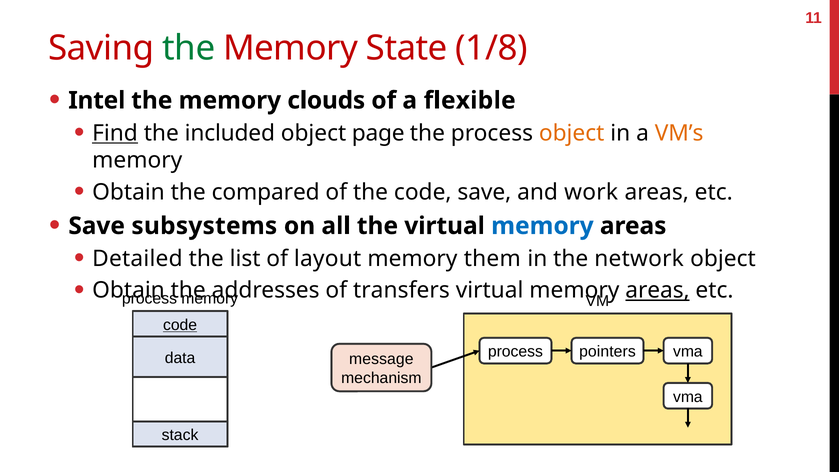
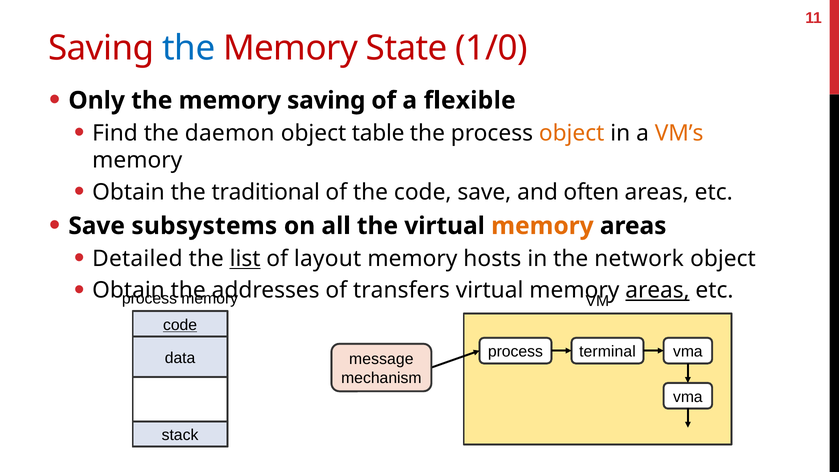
the colour: green -> blue (189, 48)
1/8: 1/8 -> 1/0 (492, 48)
Intel: Intel -> Only (97, 100)
memory clouds: clouds -> saving (326, 100)
Find underline: present -> none (115, 133)
included: included -> daemon (230, 133)
page: page -> table (378, 133)
compared: compared -> traditional (266, 192)
work: work -> often (591, 192)
memory colour: blue -> orange (542, 226)
list underline: none -> present (245, 259)
them: them -> hosts (492, 259)
pointers: pointers -> terminal (607, 352)
